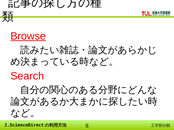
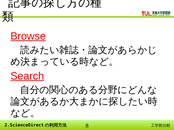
Search underline: none -> present (27, 76)
